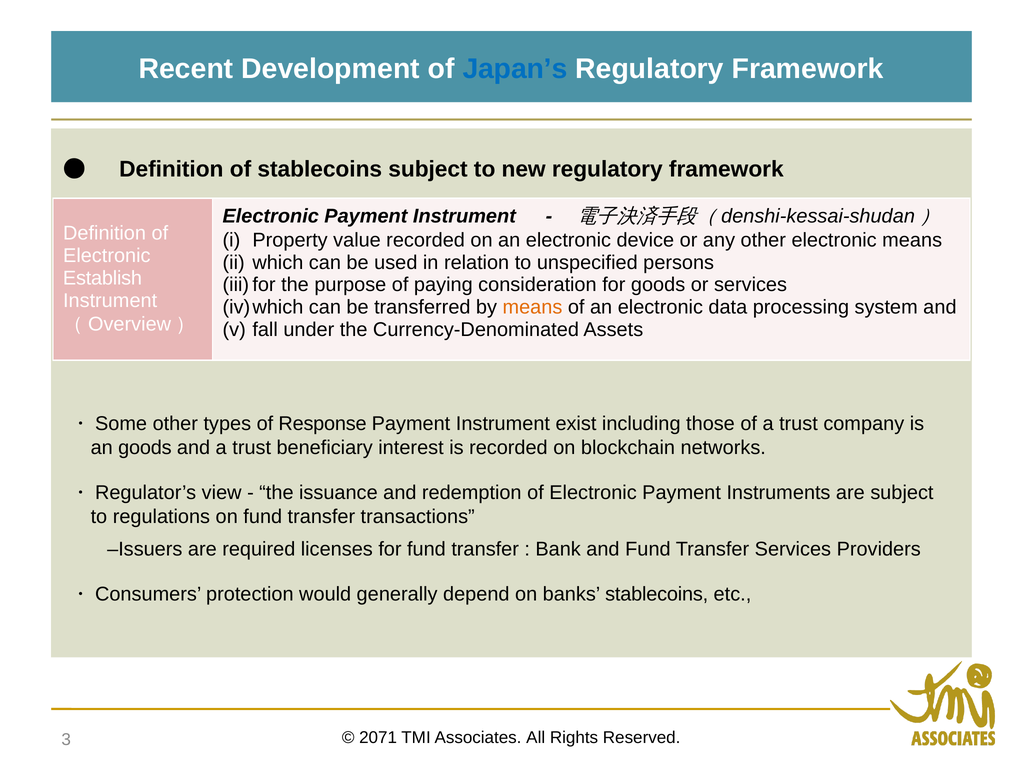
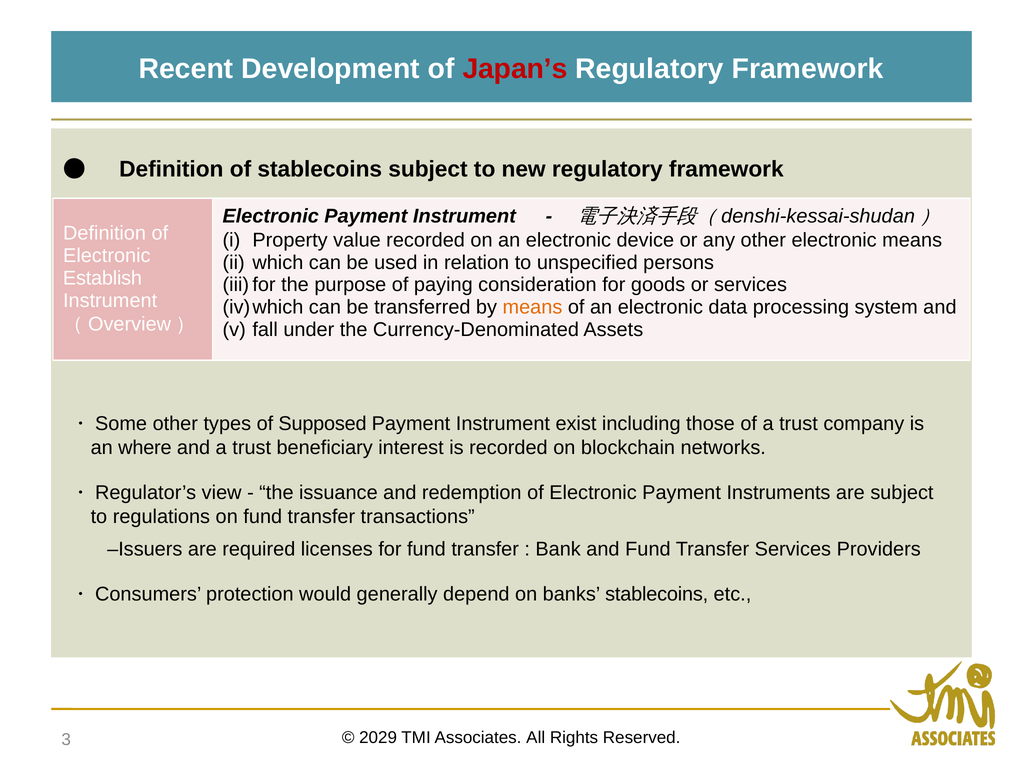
Japan’s colour: blue -> red (515, 69)
Response: Response -> Supposed (323, 424)
an goods: goods -> where (145, 448)
2071: 2071 -> 2029 (378, 738)
